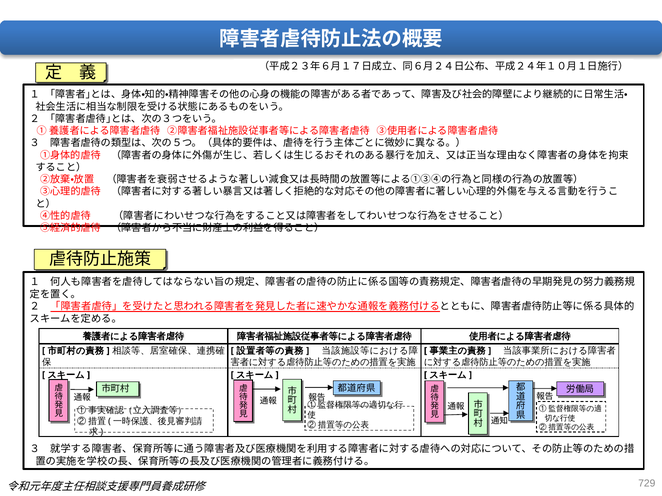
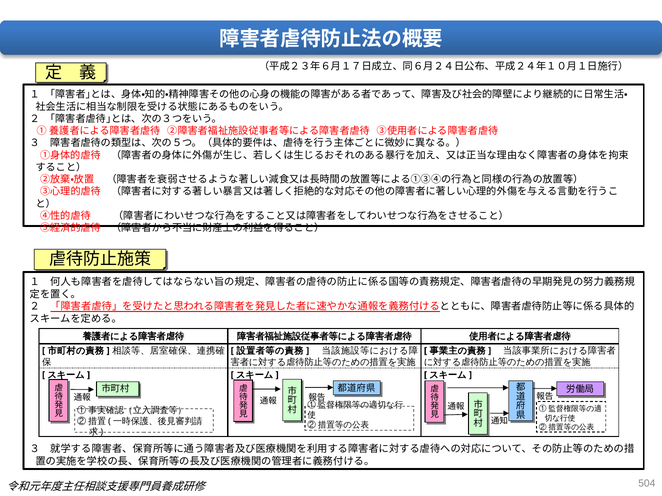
729: 729 -> 504 (647, 484)
